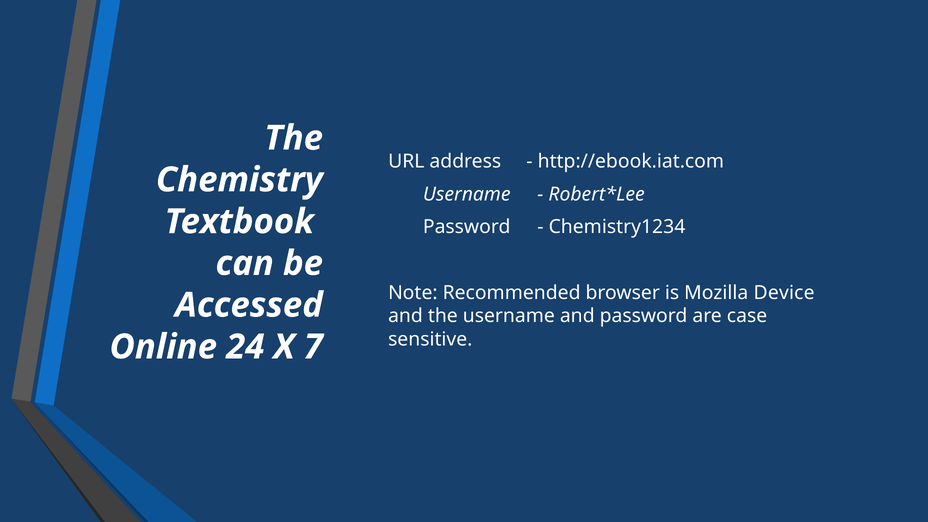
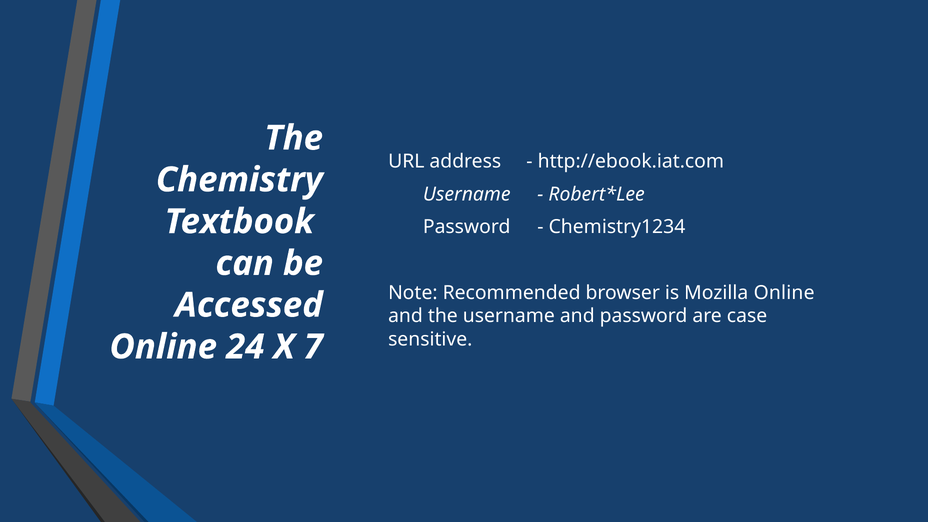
Mozilla Device: Device -> Online (784, 293)
